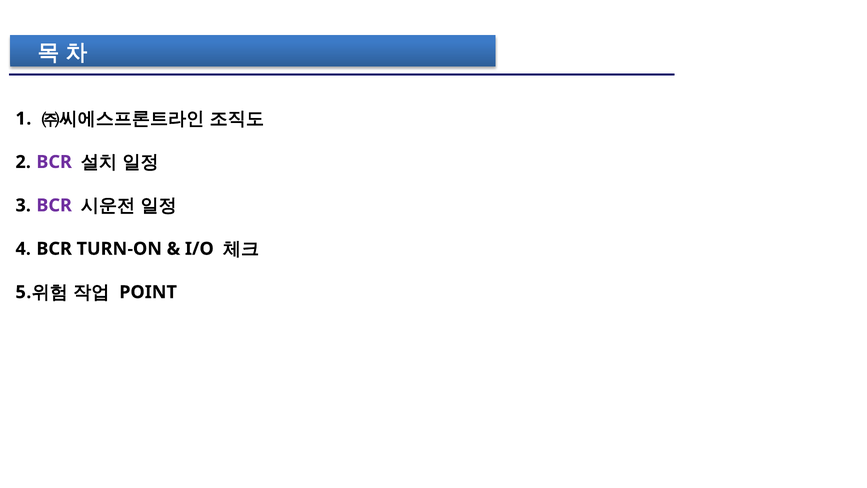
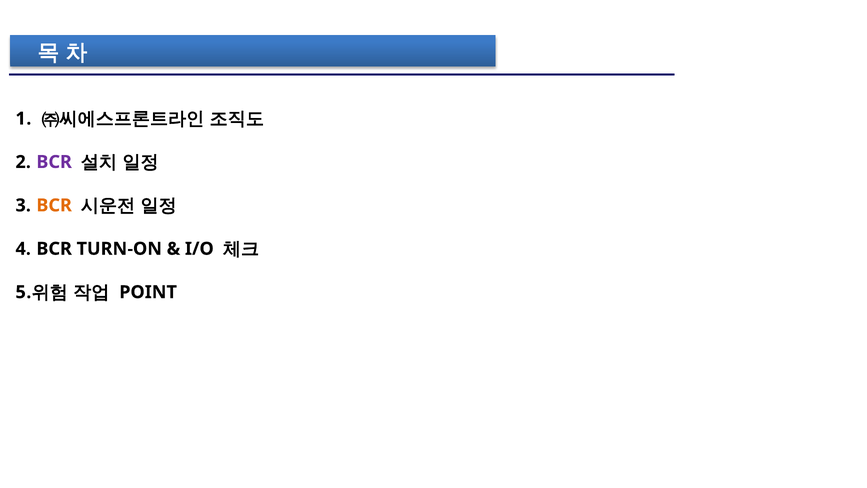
BCR colour: purple -> orange (54, 205)
